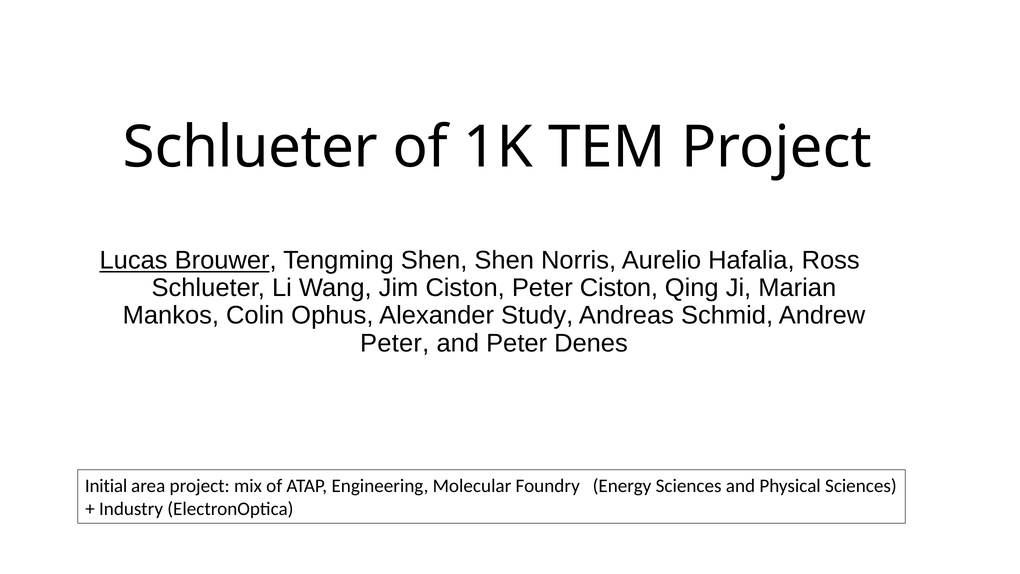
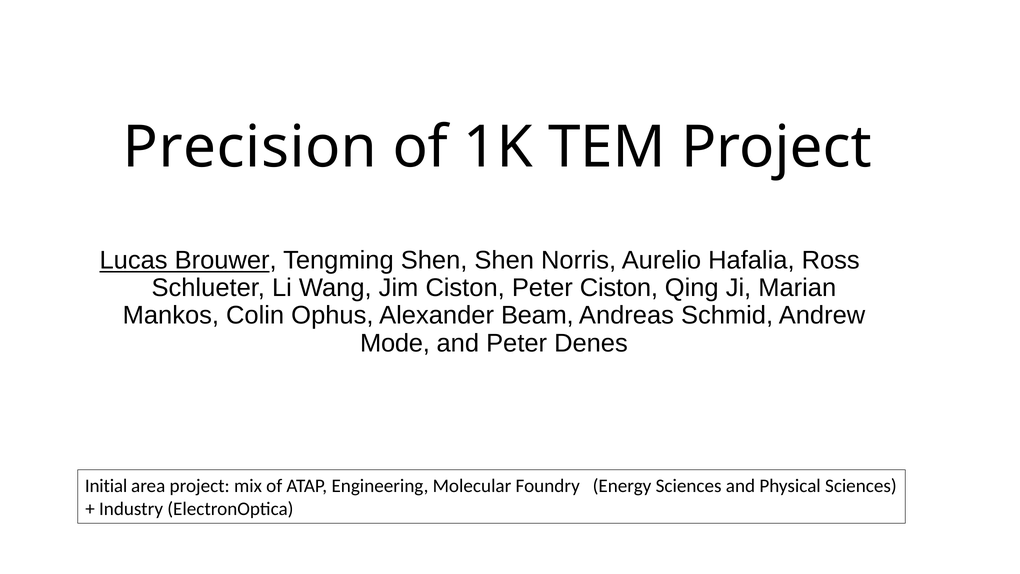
Schlueter: Schlueter -> Precision (250, 147)
Study: Study -> Beam (537, 315)
Peter: Peter -> Mode (395, 343)
